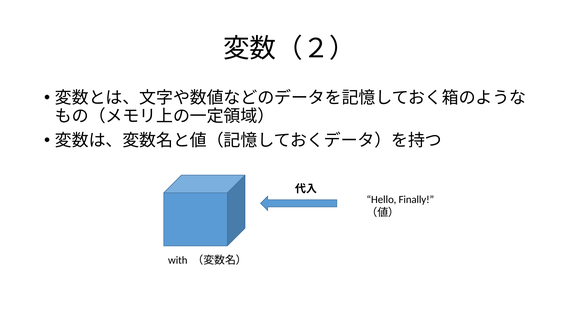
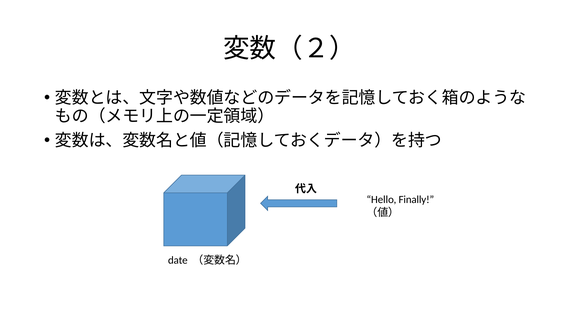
with: with -> date (178, 260)
